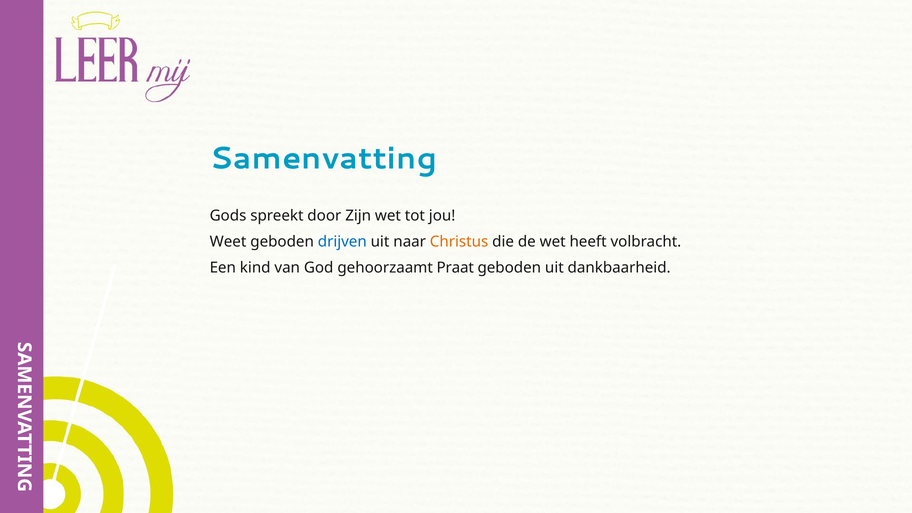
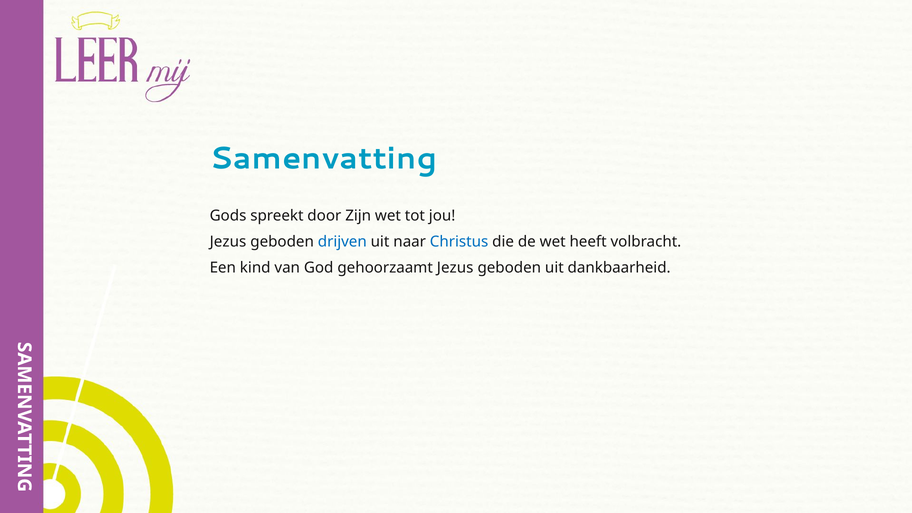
Weet: Weet -> Jezus (228, 242)
Christus colour: orange -> blue (459, 242)
gehoorzaamt Praat: Praat -> Jezus (455, 268)
